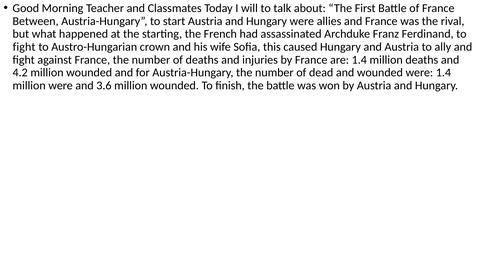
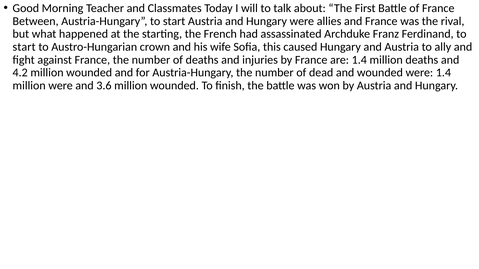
fight: fight -> start (24, 47)
